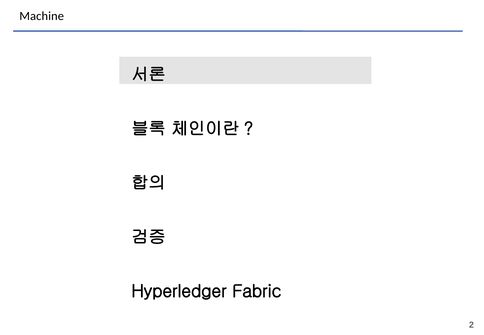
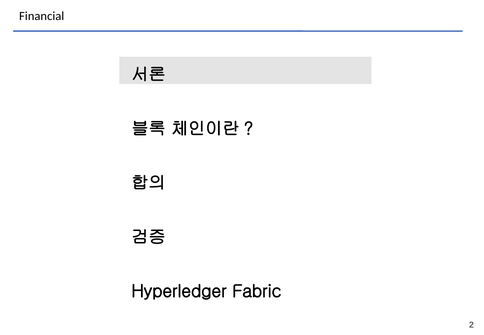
Machine: Machine -> Financial (42, 16)
